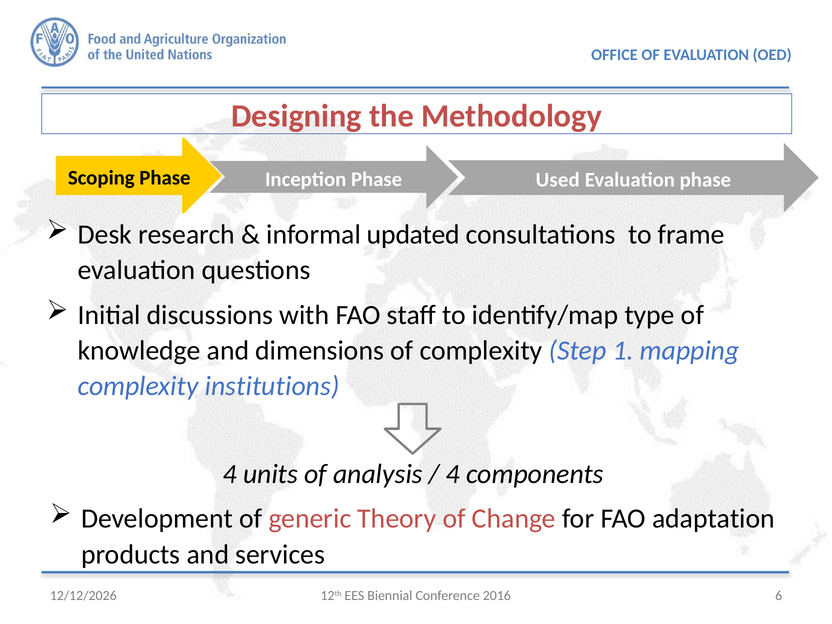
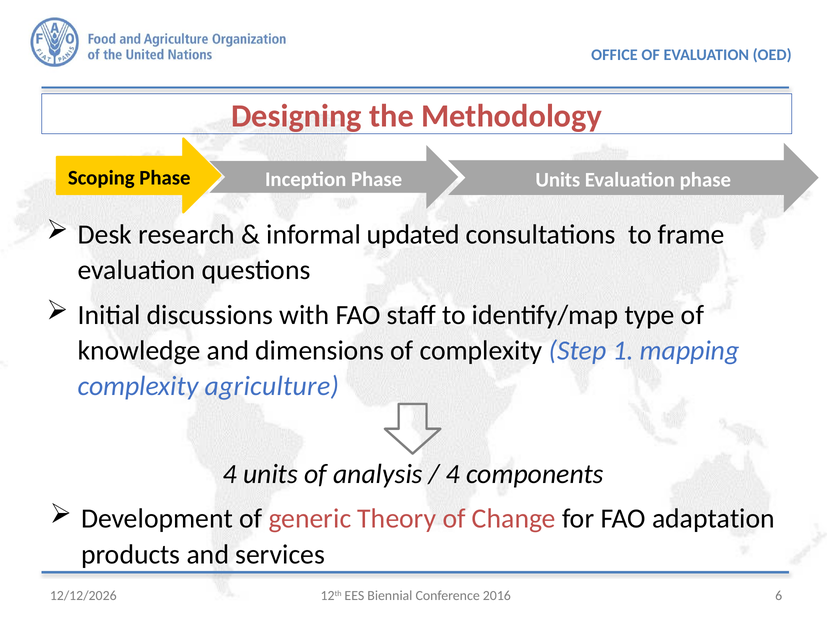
Phase Used: Used -> Units (558, 180)
institutions: institutions -> agriculture (272, 386)
